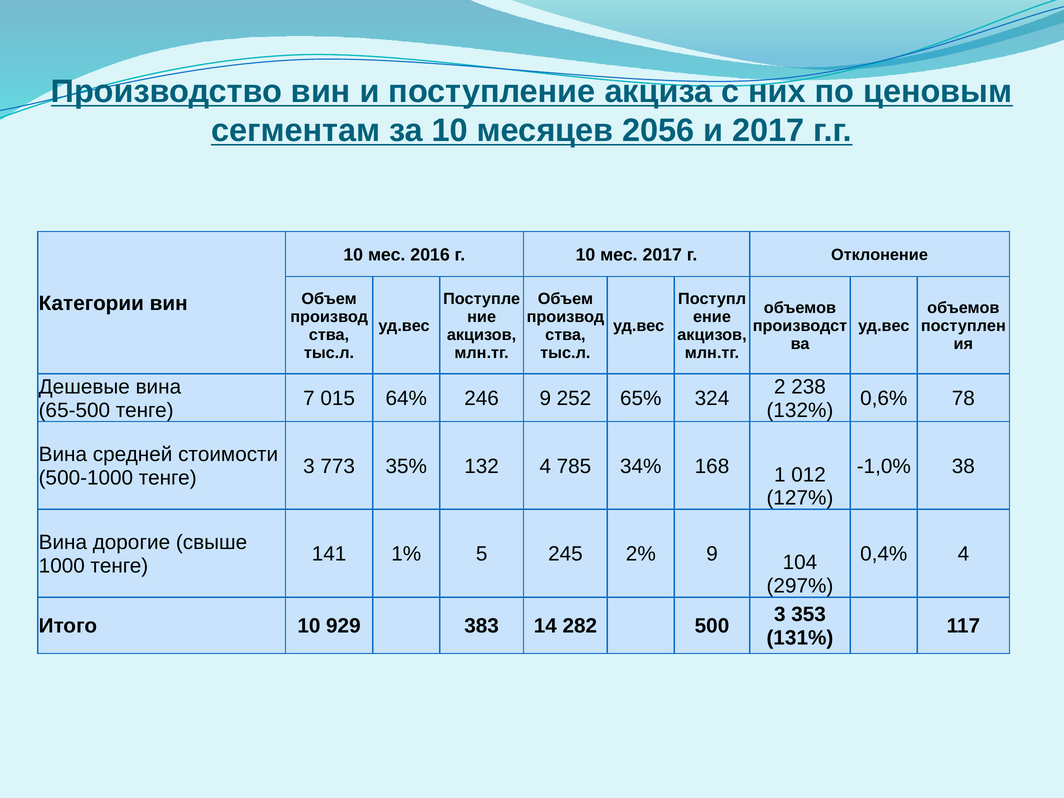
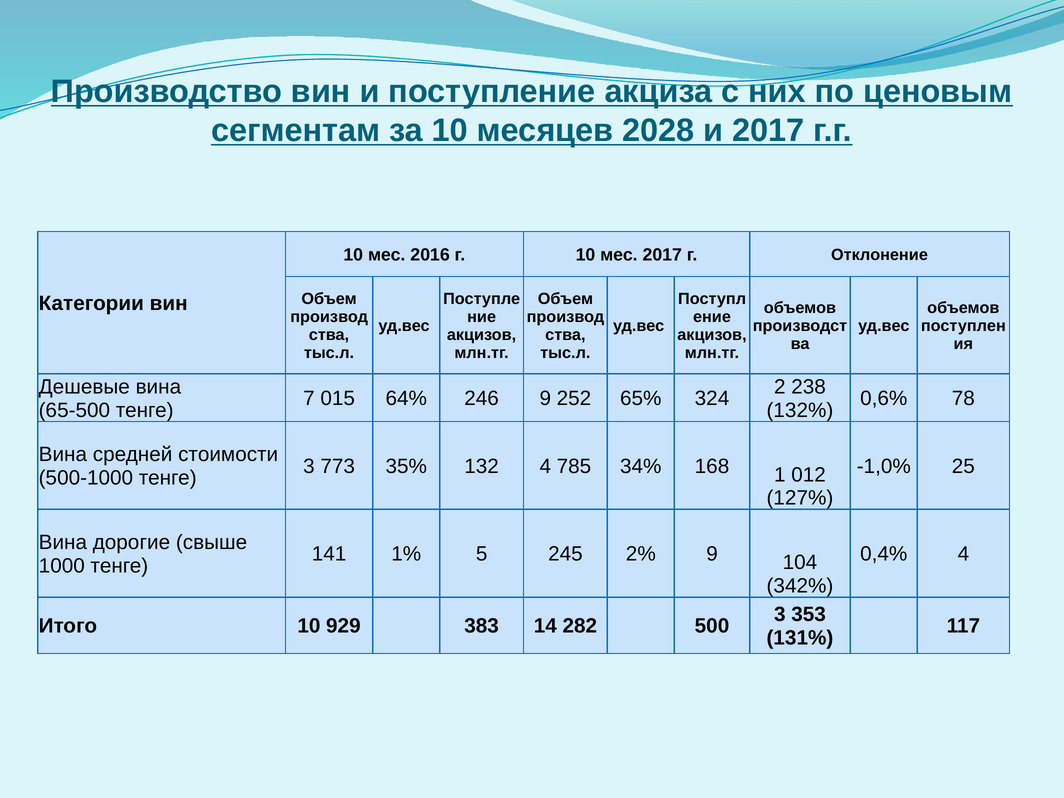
2056: 2056 -> 2028 (658, 130)
38: 38 -> 25 (963, 466)
297%: 297% -> 342% (800, 586)
